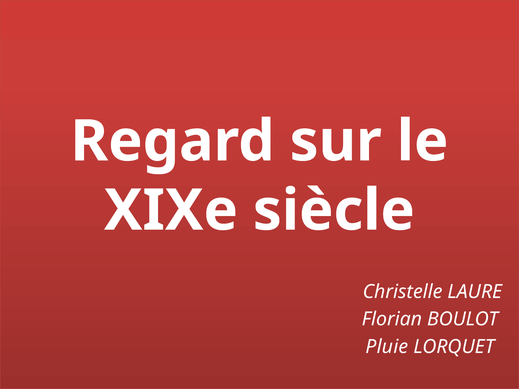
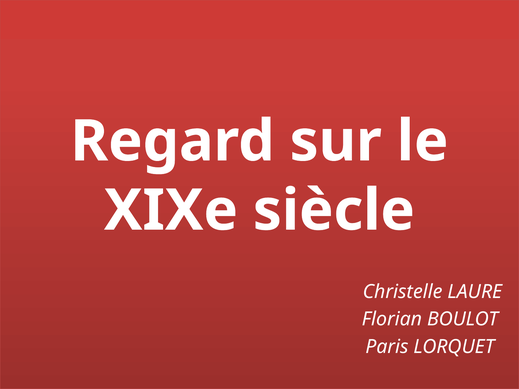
Pluie: Pluie -> Paris (387, 347)
